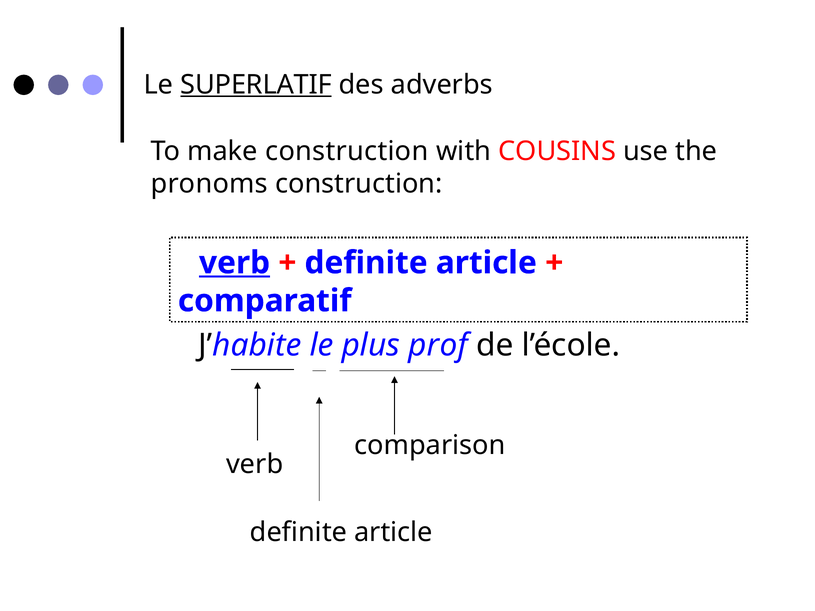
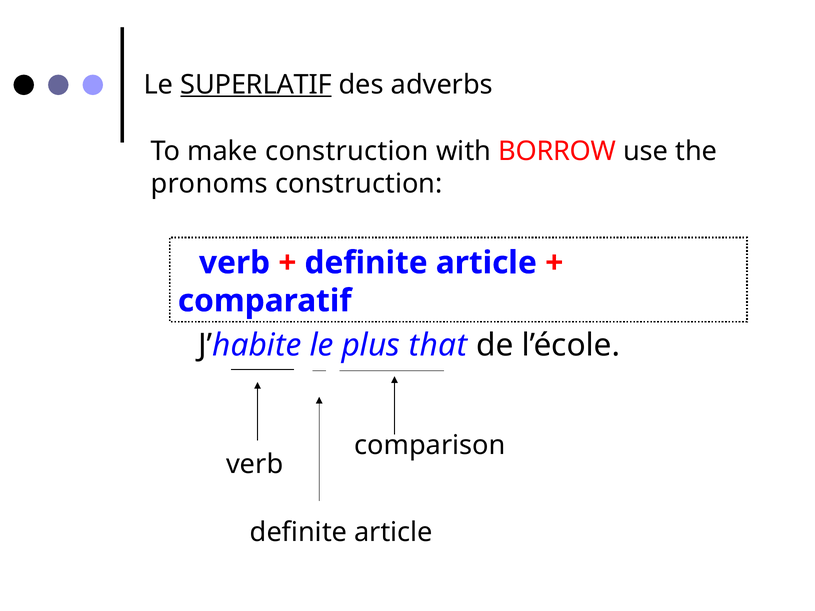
COUSINS: COUSINS -> BORROW (557, 151)
verb underline: present -> none (235, 263)
prof: prof -> that (438, 346)
